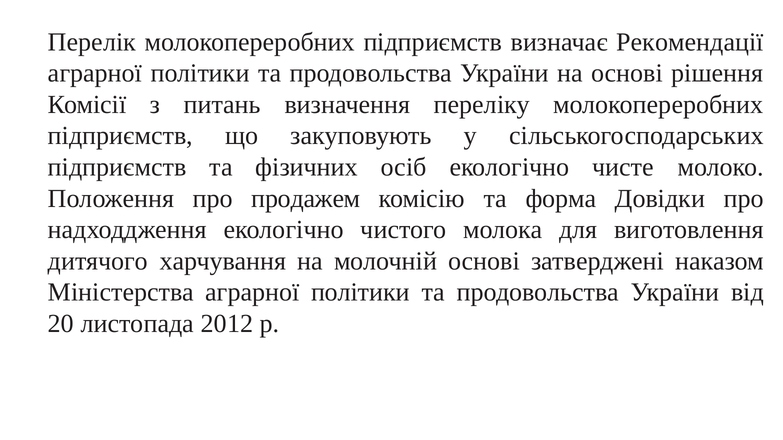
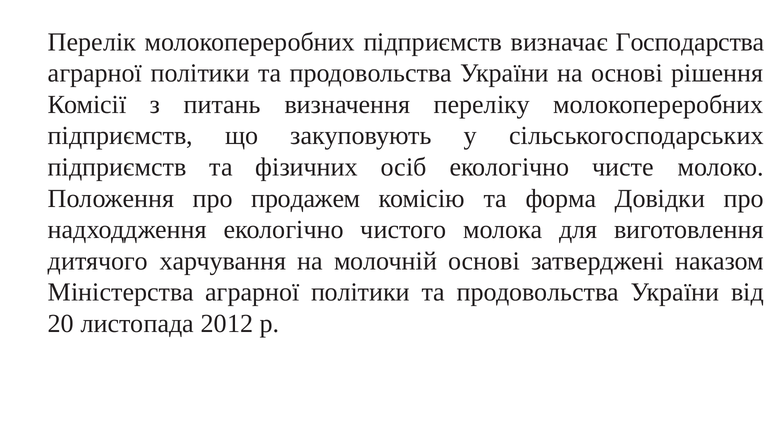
Рекомендації: Рекомендації -> Господарства (690, 42)
